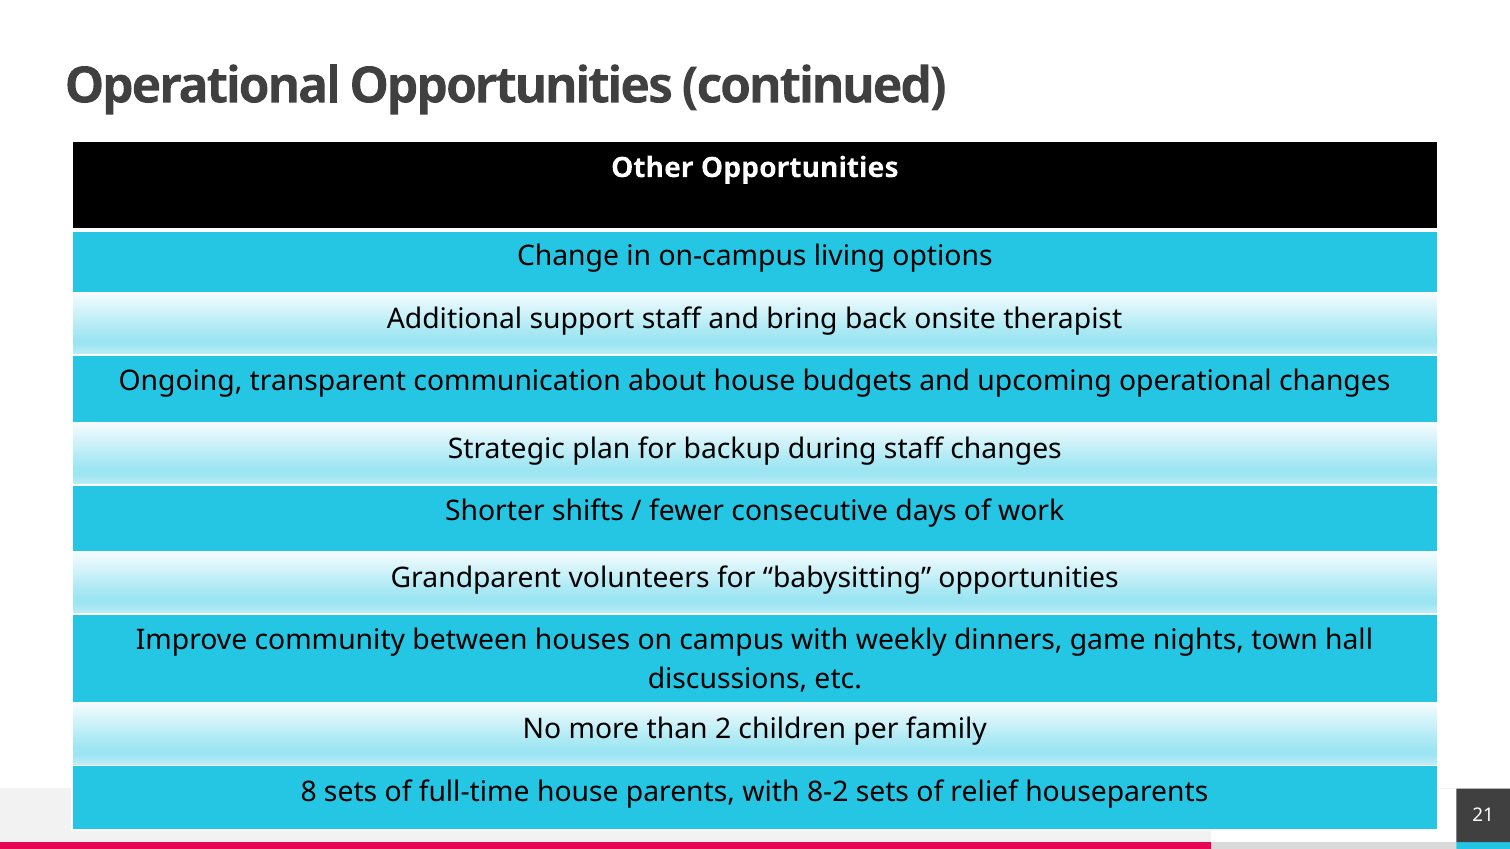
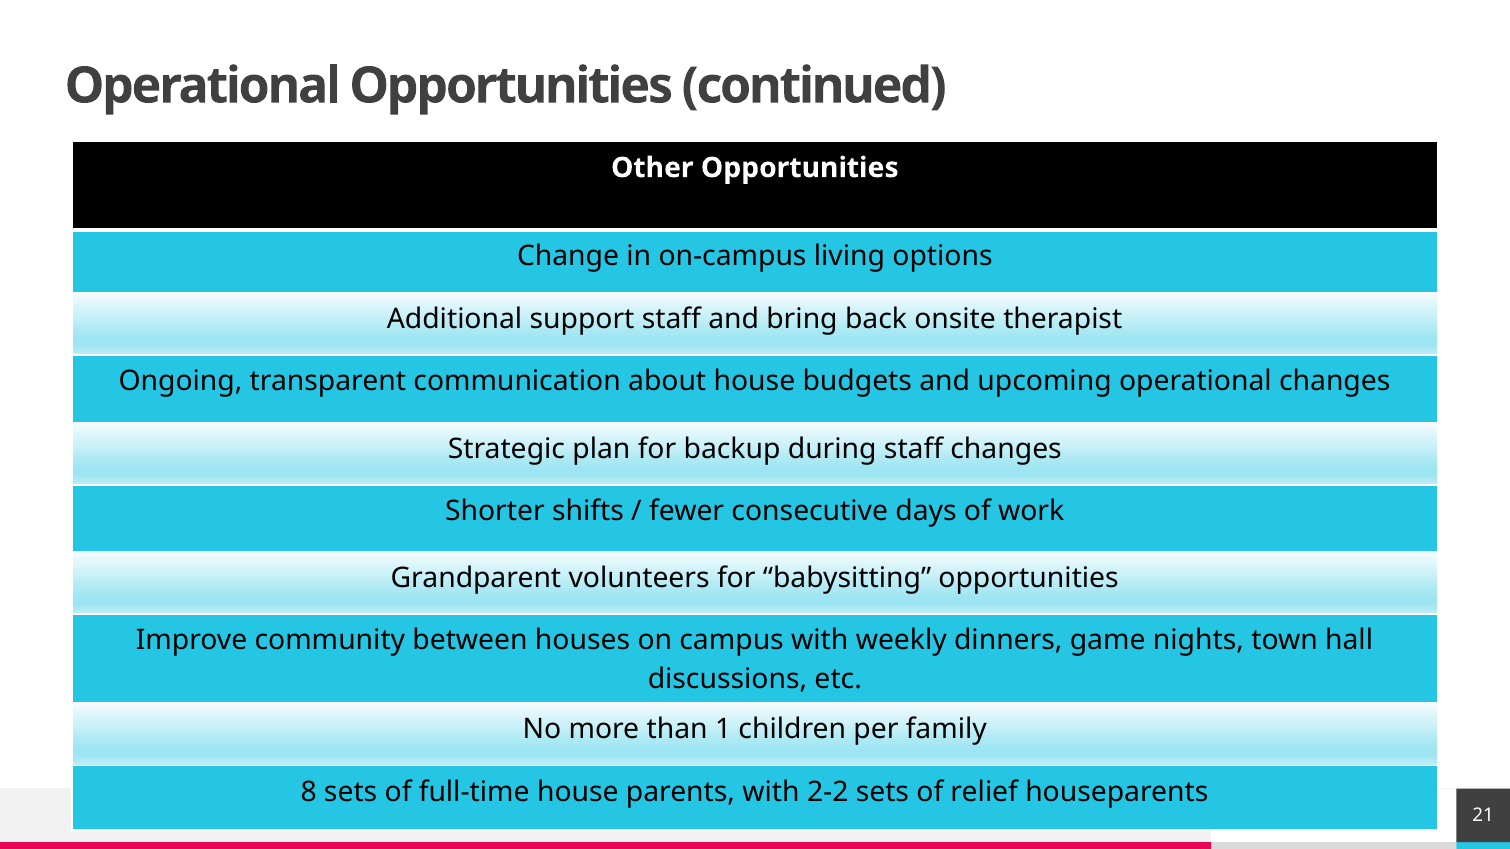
2: 2 -> 1 (723, 729)
8-2: 8-2 -> 2-2 (828, 792)
